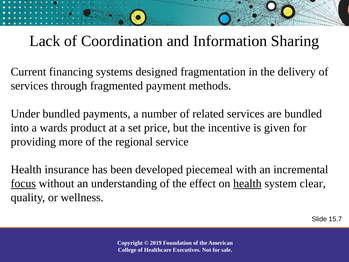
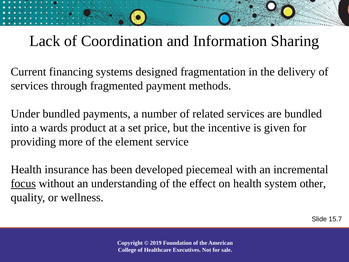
regional: regional -> element (134, 142)
health underline: present -> none (247, 183)
clear: clear -> other (313, 183)
